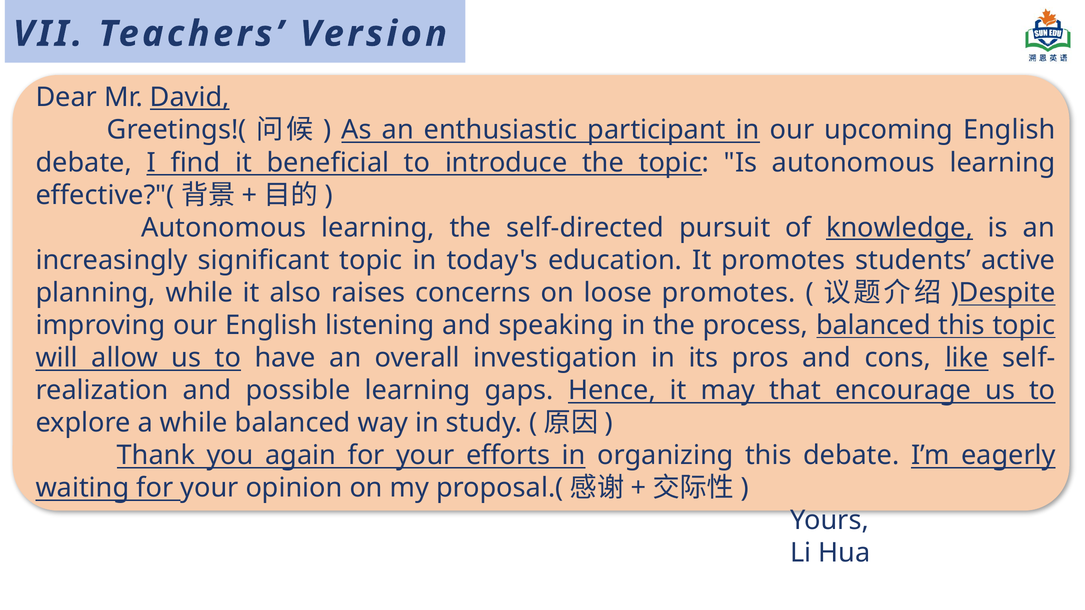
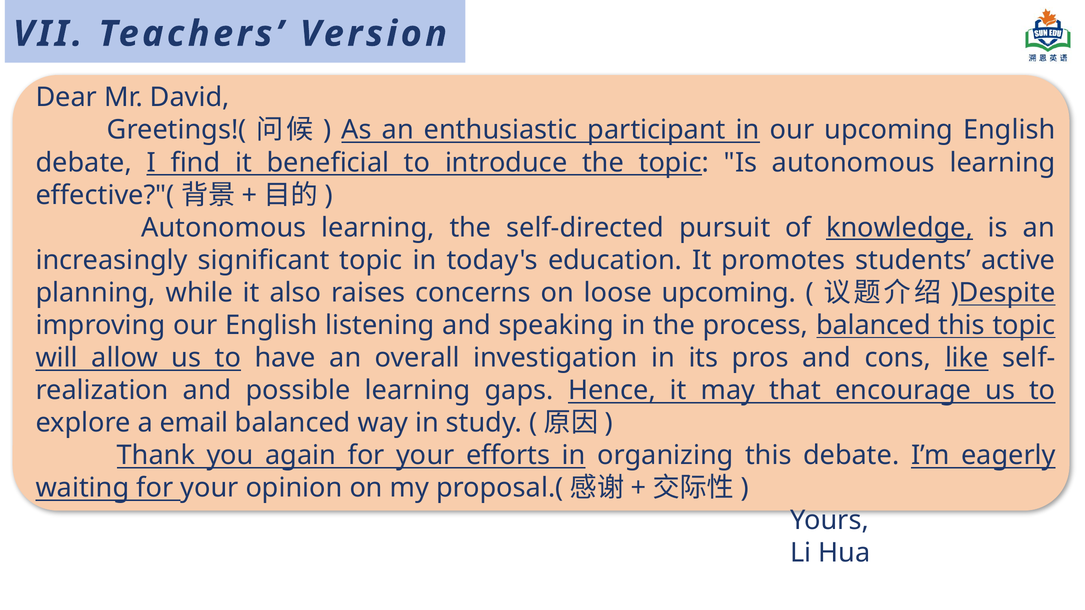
David underline: present -> none (190, 98)
loose promotes: promotes -> upcoming (729, 293)
a while: while -> email (194, 423)
